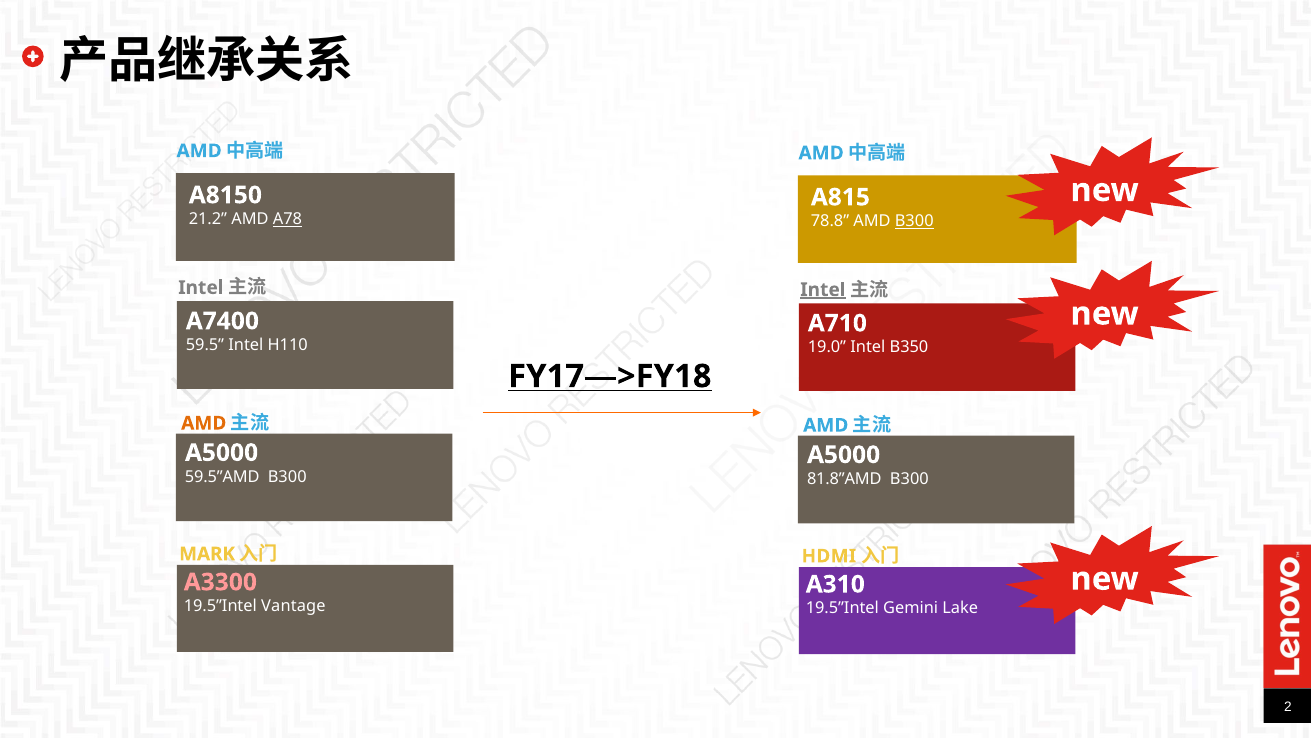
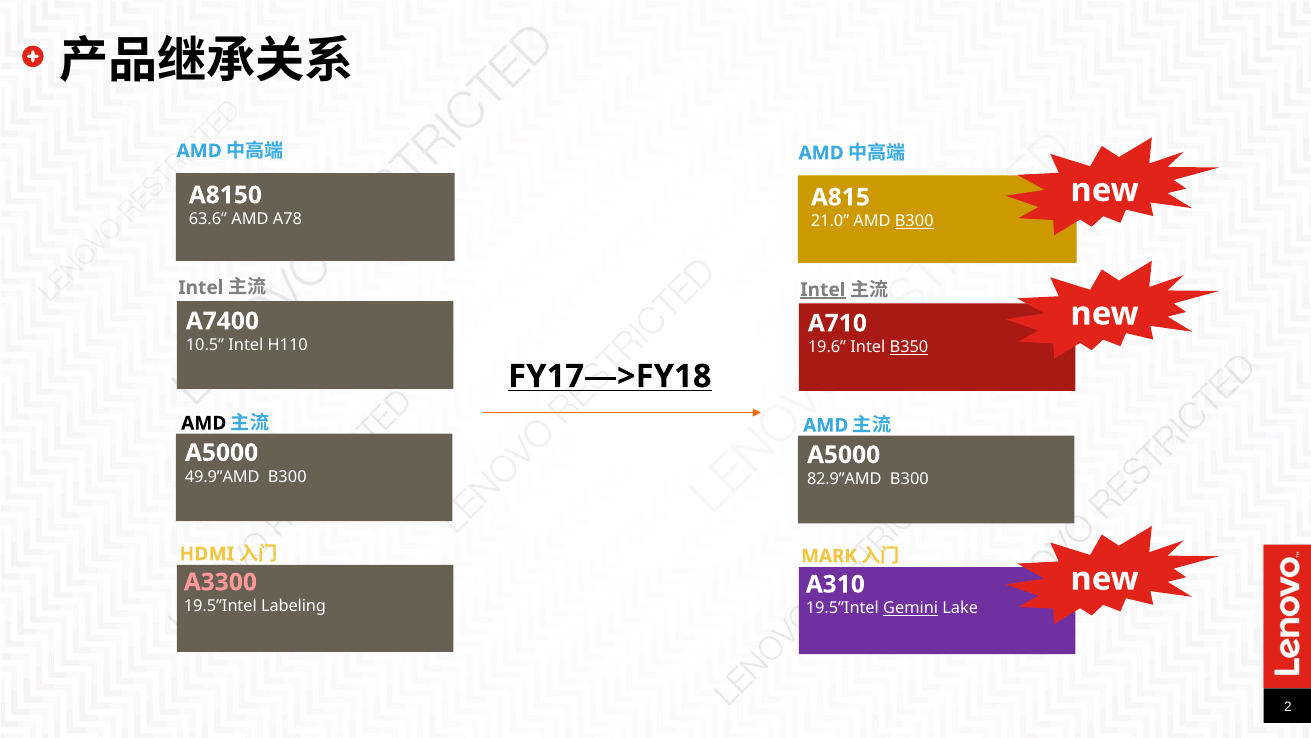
21.2: 21.2 -> 63.6 (208, 219)
A78 underline: present -> none (287, 219)
78.8: 78.8 -> 21.0 (830, 221)
59.5: 59.5 -> 10.5 (205, 345)
19.0: 19.0 -> 19.6 (827, 347)
B350 underline: none -> present (909, 347)
AMD colour: orange -> black (204, 423)
59.5”AMD: 59.5”AMD -> 49.9”AMD (222, 477)
81.8”AMD: 81.8”AMD -> 82.9”AMD (844, 479)
MARK: MARK -> HDMI (207, 554)
HDMI: HDMI -> MARK (829, 556)
Vantage: Vantage -> Labeling (294, 606)
Gemini underline: none -> present (911, 608)
